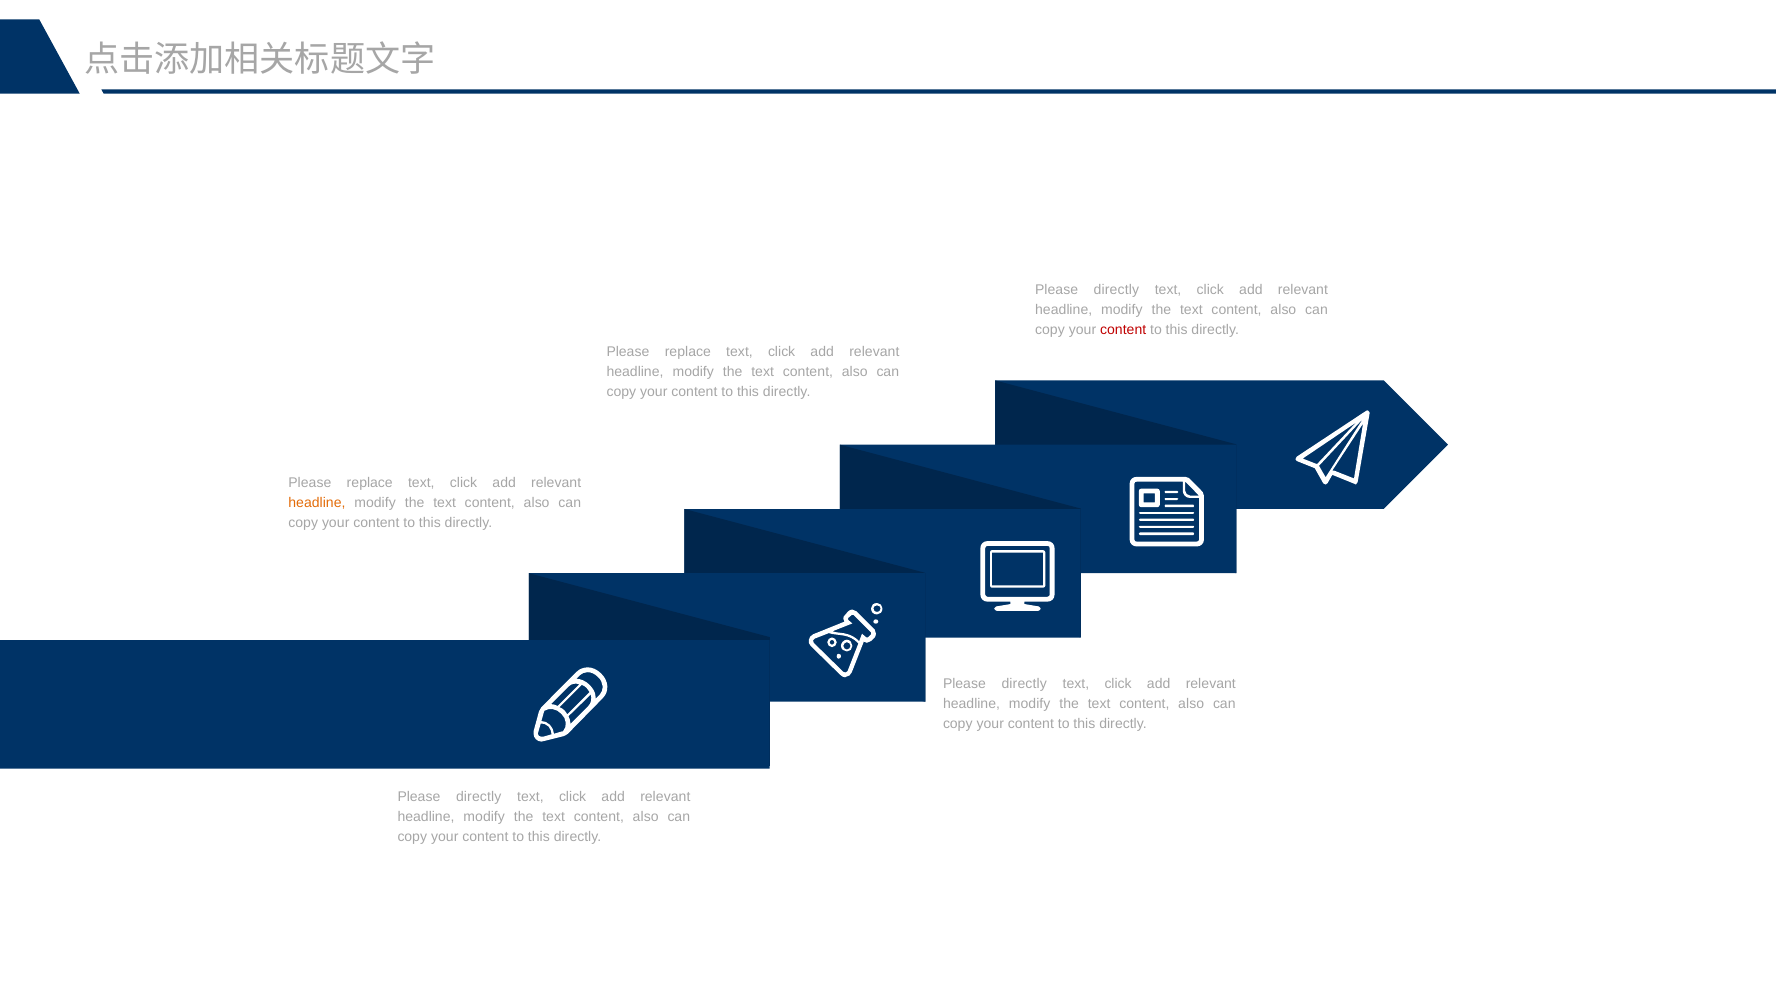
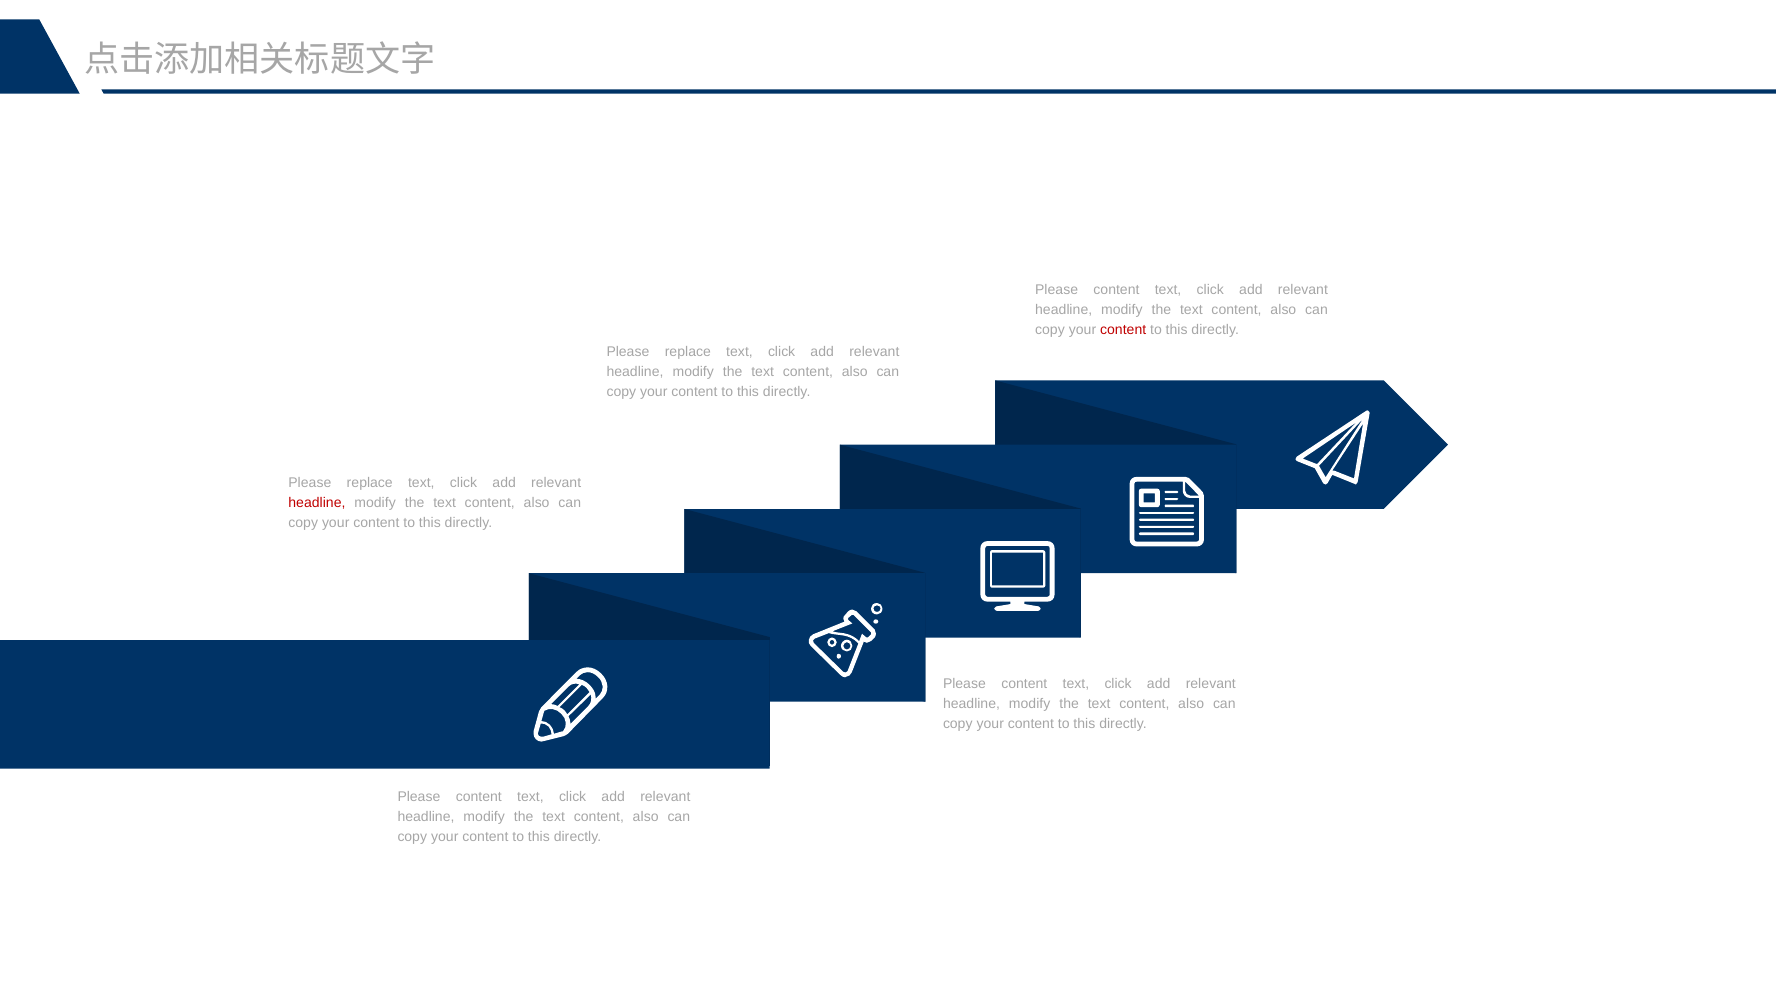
directly: directly -> content (1116, 290)
headline colour: orange -> red (317, 503)
directly: directly -> content (1024, 684)
directly: directly -> content (479, 797)
